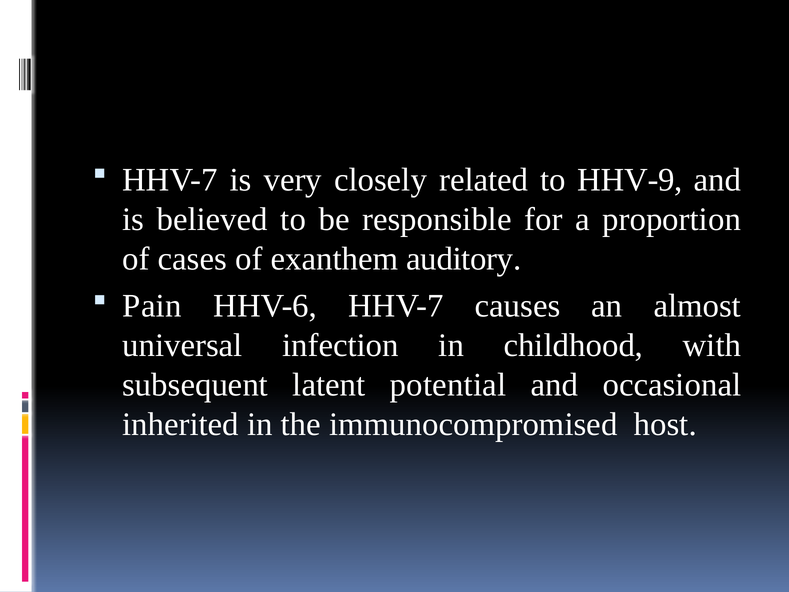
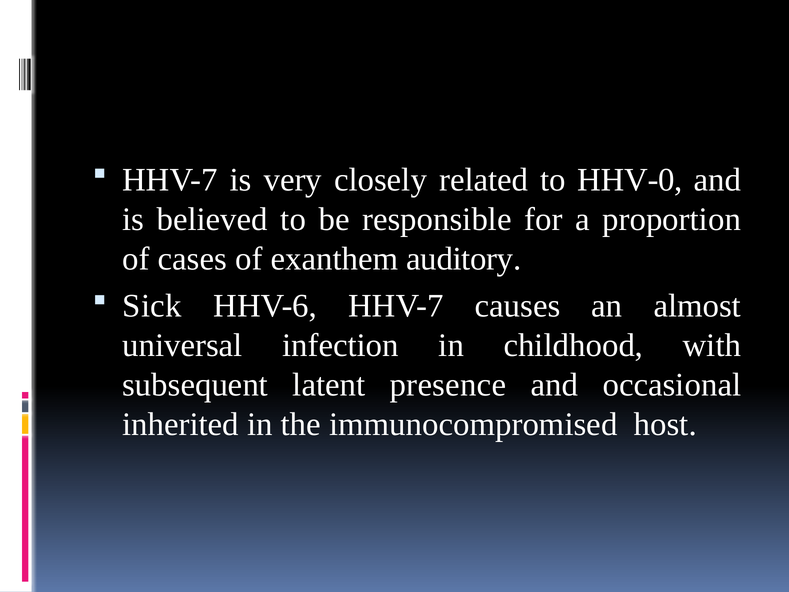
HHV-9: HHV-9 -> HHV-0 (630, 180)
Pain: Pain -> Sick (152, 306)
potential: potential -> presence (448, 385)
